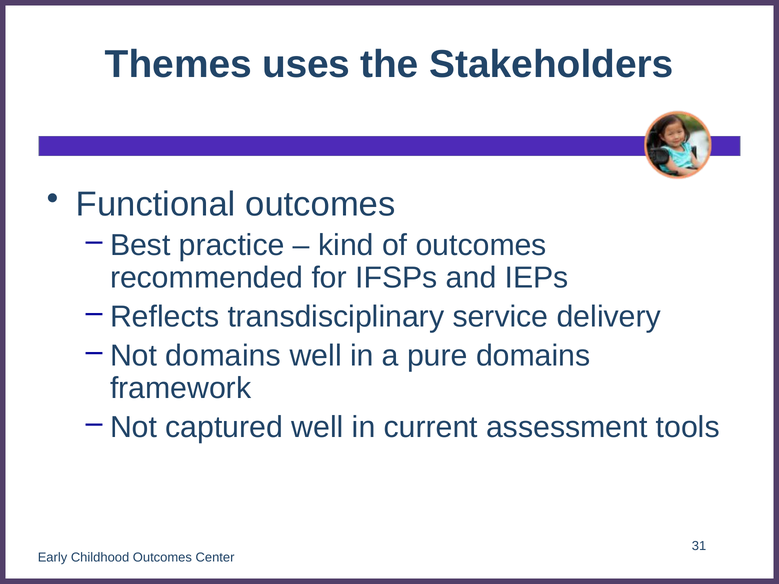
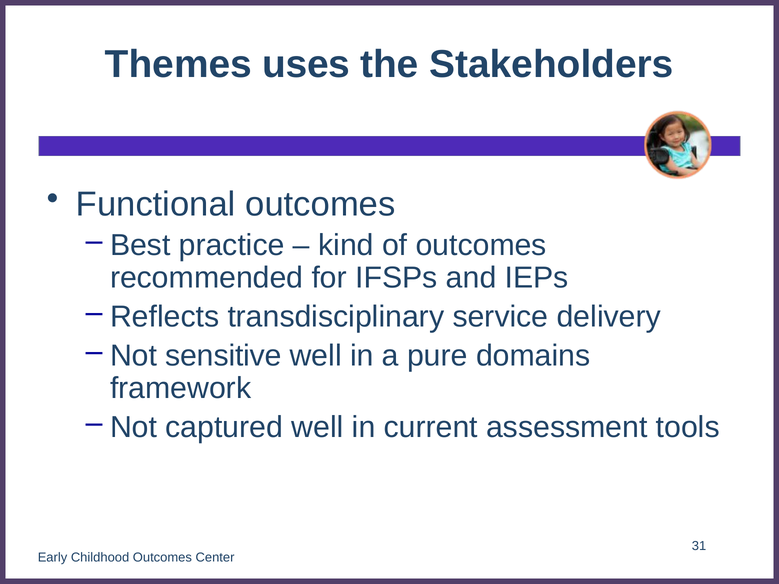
Not domains: domains -> sensitive (223, 356)
